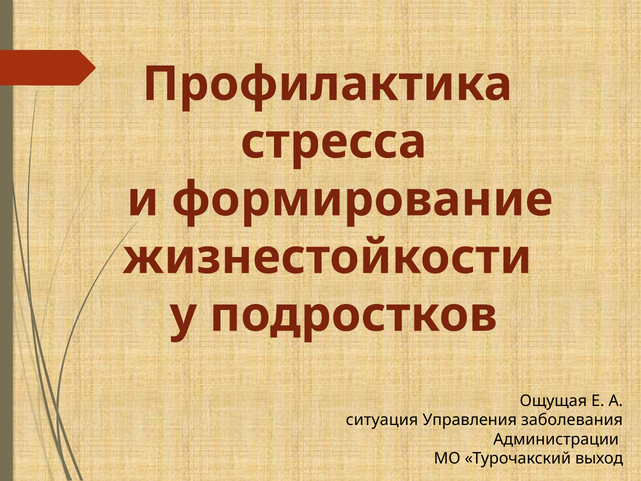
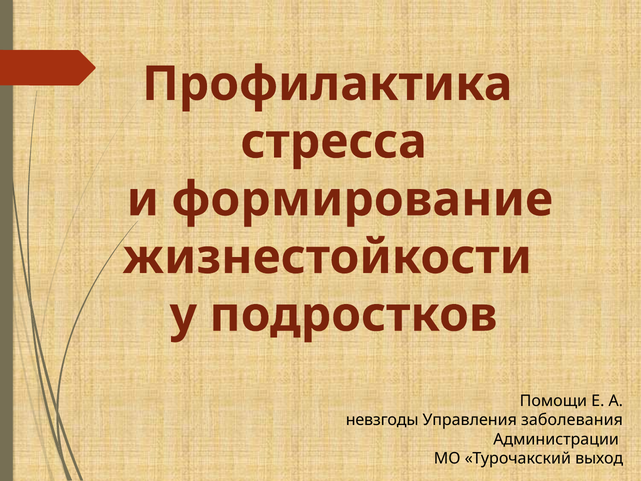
Ощущая: Ощущая -> Помощи (553, 401)
ситуация: ситуация -> невзгоды (382, 420)
